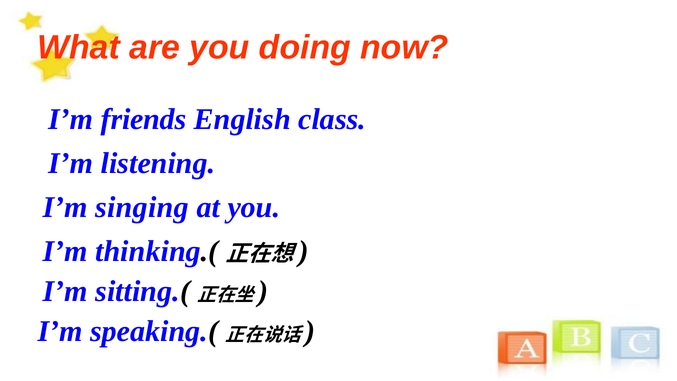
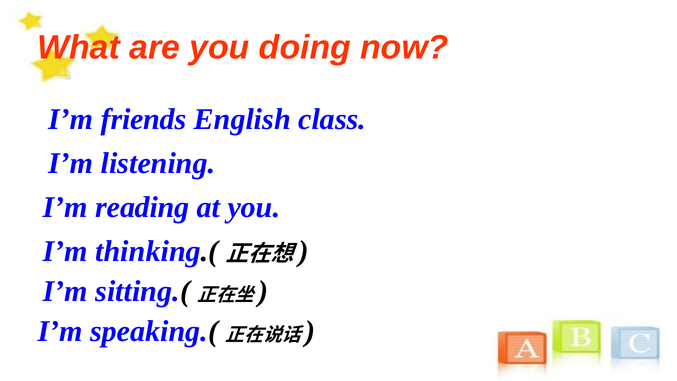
singing: singing -> reading (142, 207)
